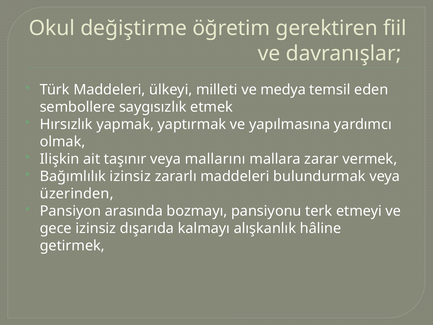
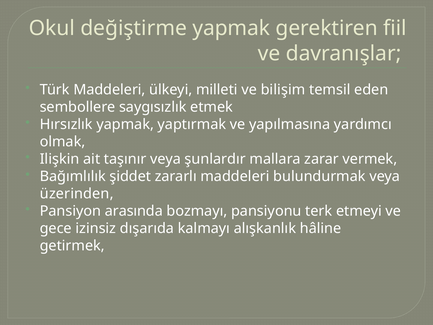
değiştirme öğretim: öğretim -> yapmak (231, 28)
medya: medya -> bilişim (283, 90)
mallarını: mallarını -> şunlardır (215, 159)
Bağımlılık izinsiz: izinsiz -> şiddet (130, 176)
